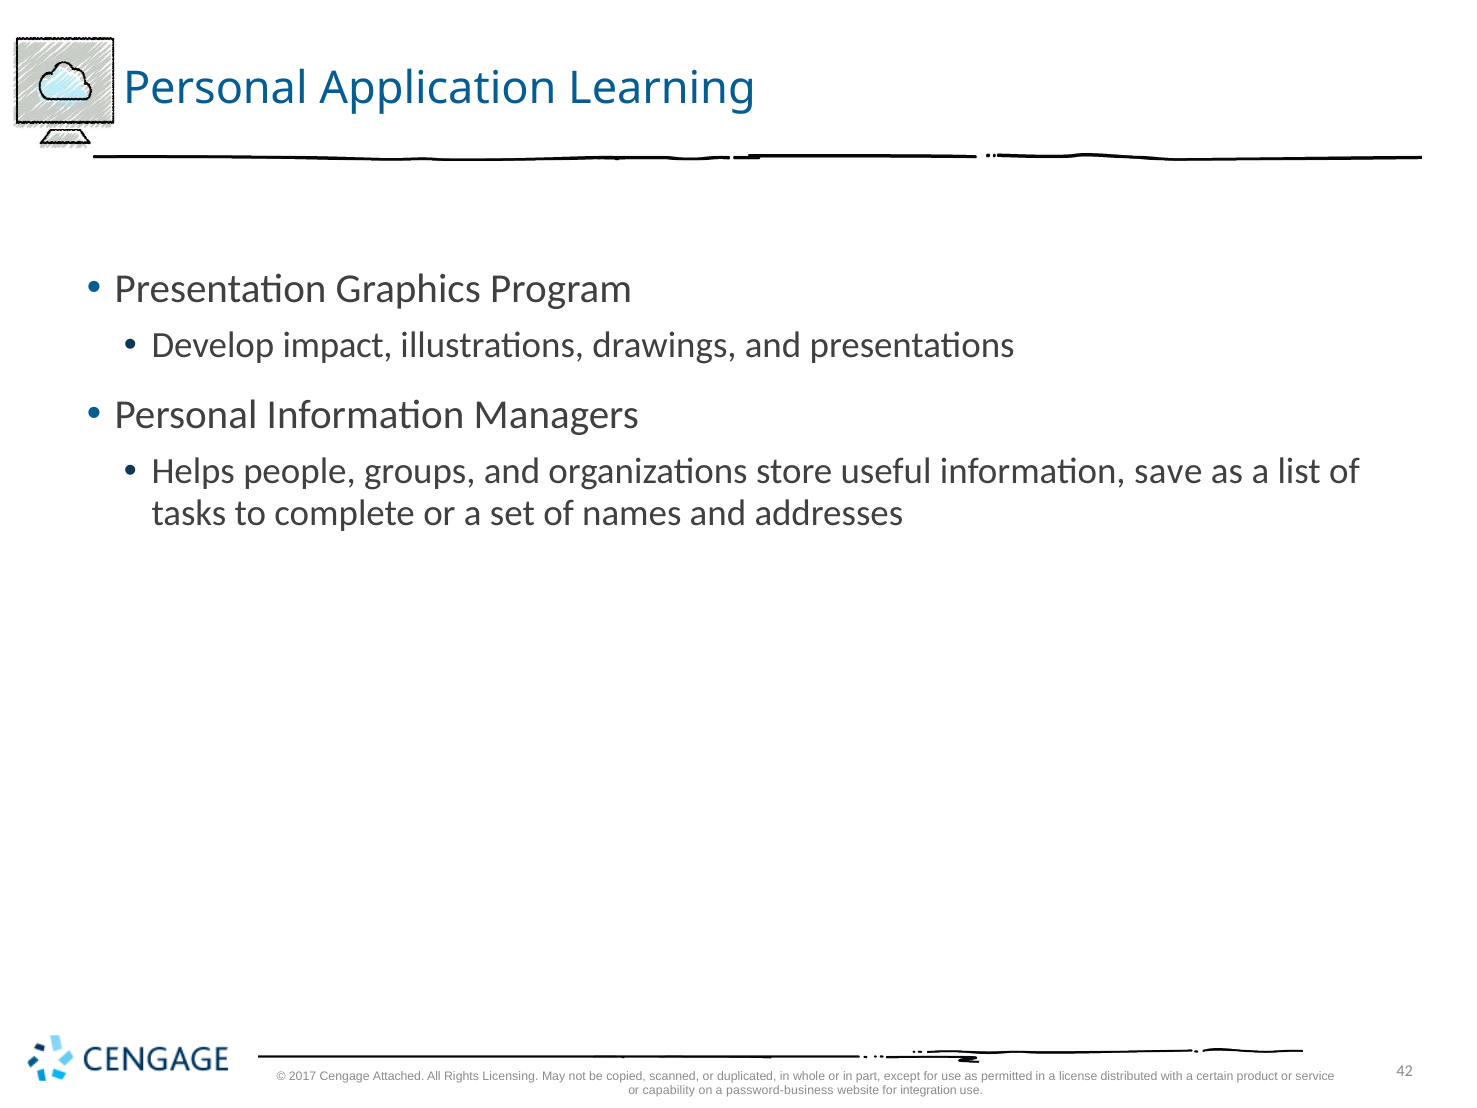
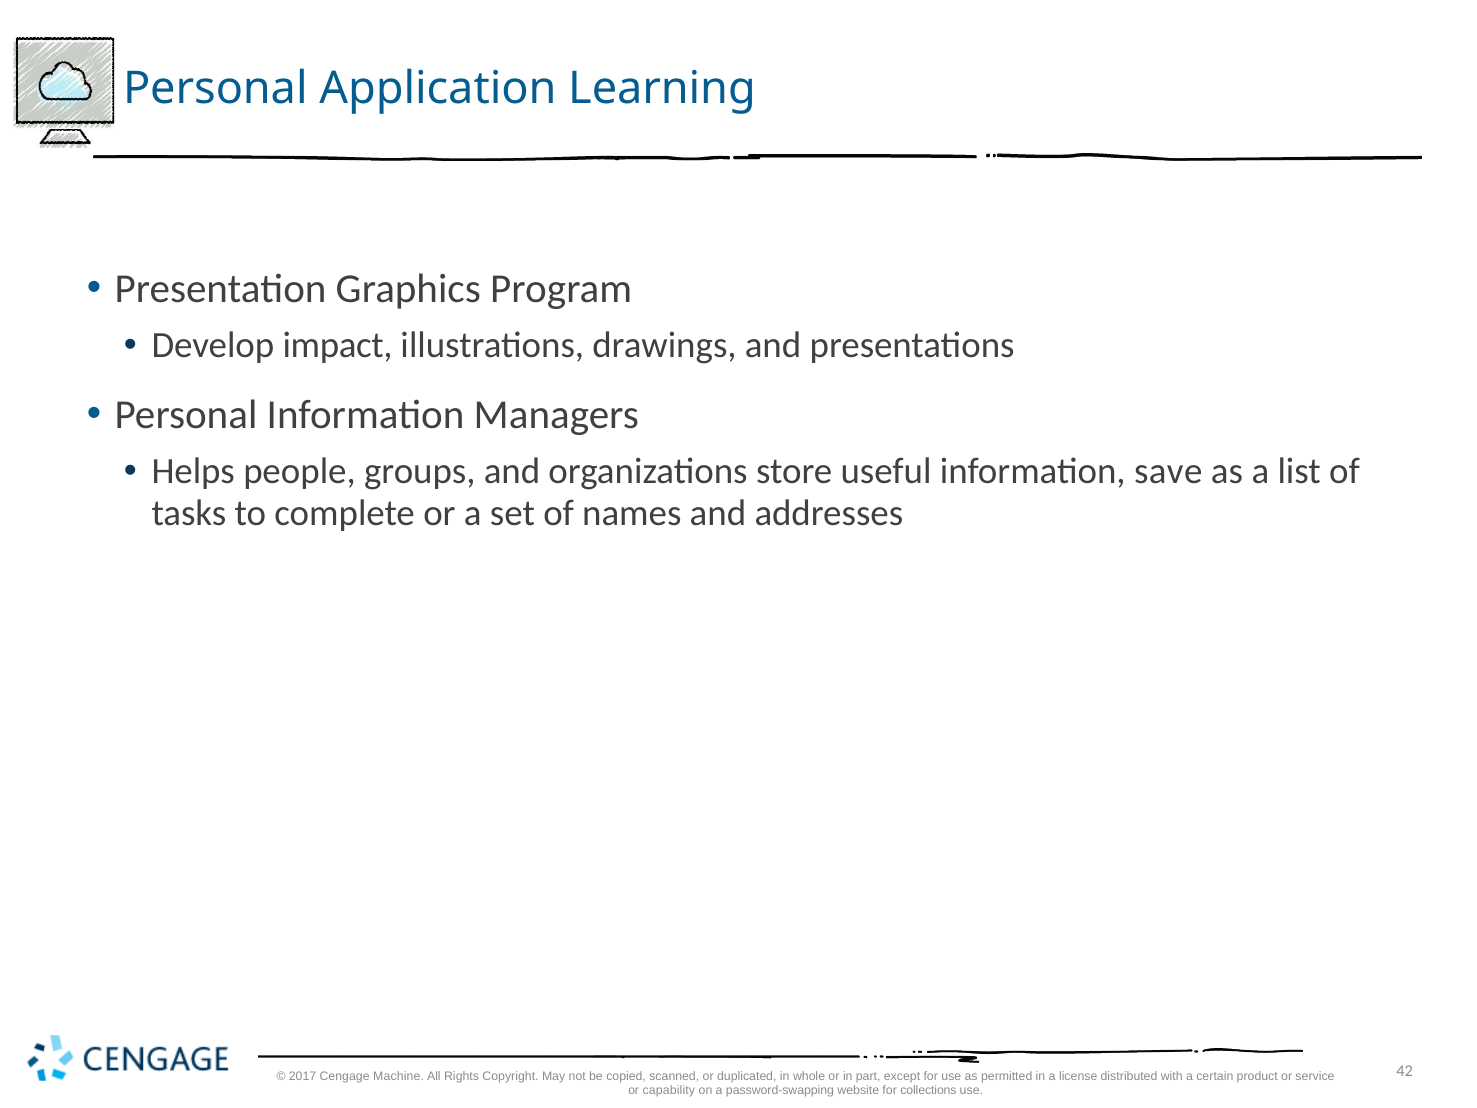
Attached: Attached -> Machine (399, 1076)
Licensing: Licensing -> Copyright (511, 1076)
password-business: password-business -> password-swapping (780, 1091)
integration: integration -> collections (928, 1091)
